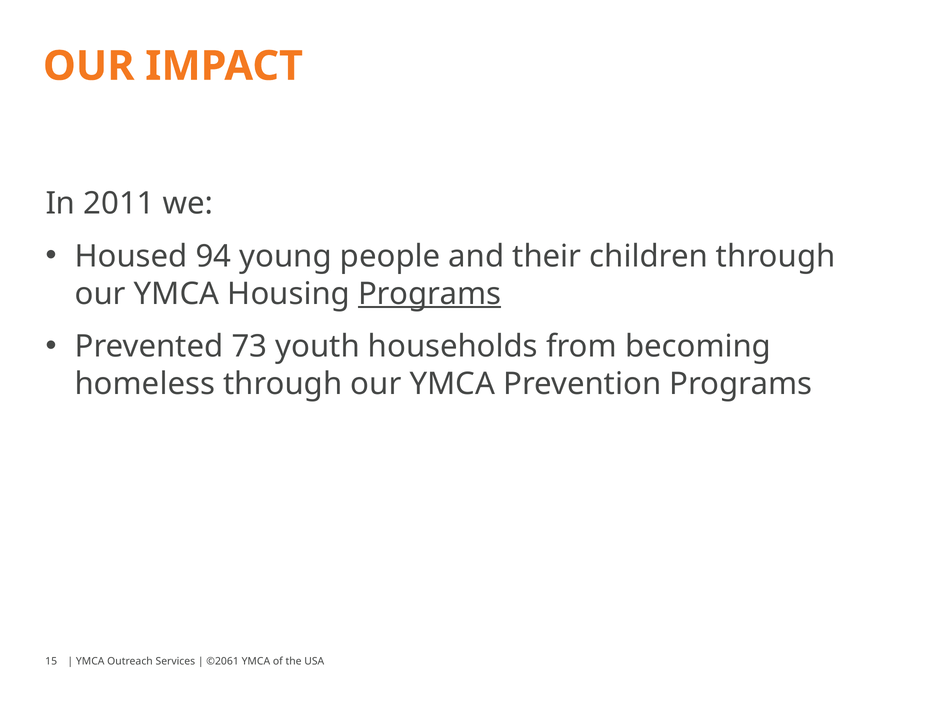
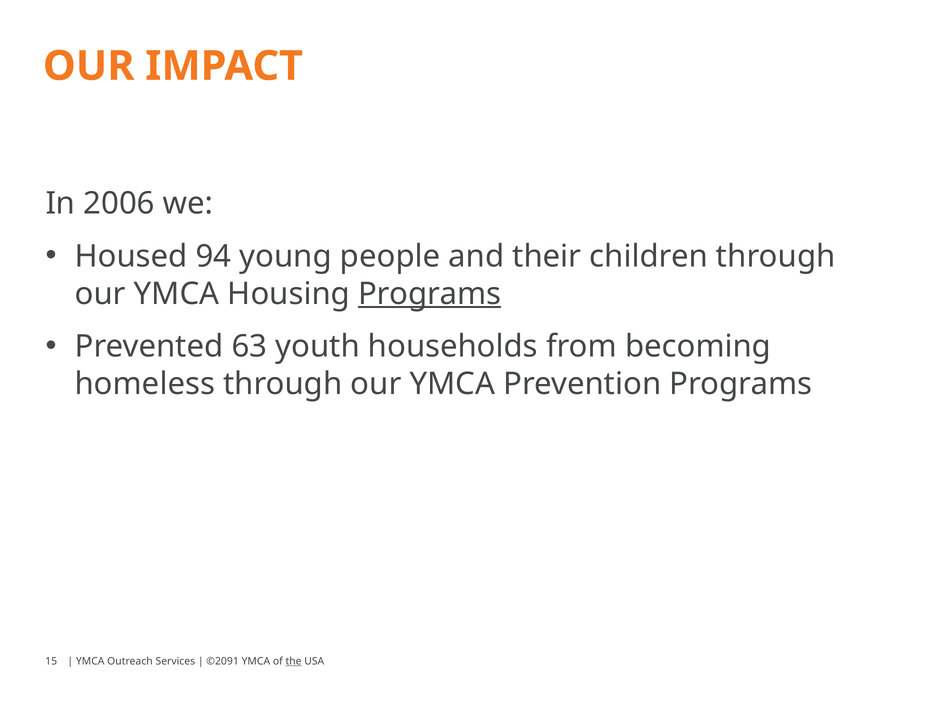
2011: 2011 -> 2006 (119, 203)
73: 73 -> 63 (249, 347)
©2061: ©2061 -> ©2091 (223, 662)
the underline: none -> present (294, 662)
